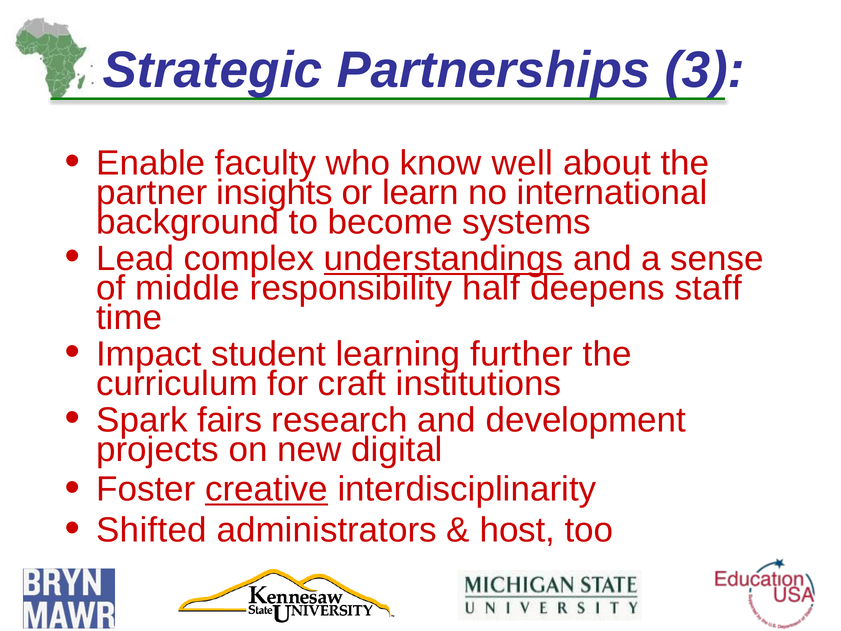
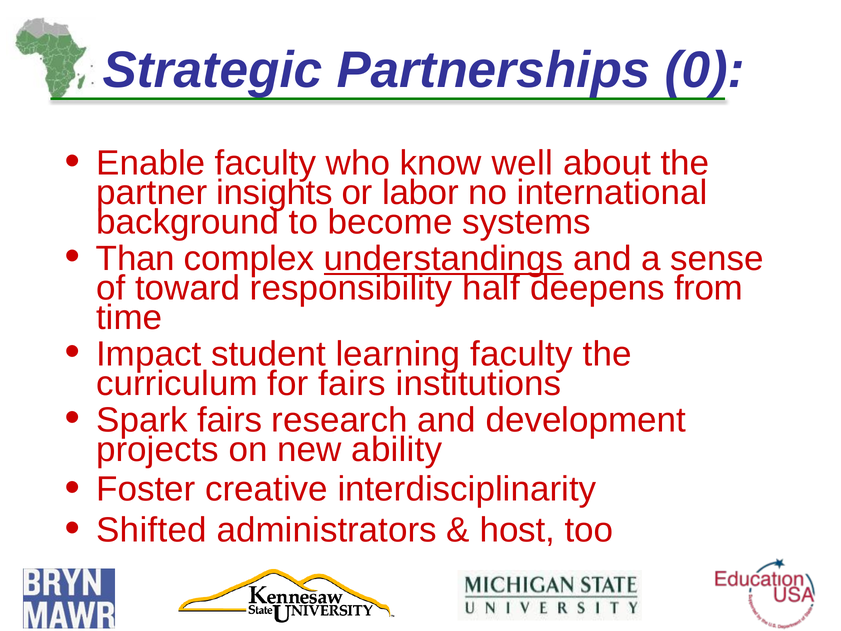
3: 3 -> 0 (705, 70)
learn: learn -> labor (420, 193)
Lead: Lead -> Than (135, 259)
middle: middle -> toward (188, 288)
staff: staff -> from (709, 288)
learning further: further -> faculty (522, 354)
for craft: craft -> fairs (352, 383)
digital: digital -> ability (397, 449)
creative underline: present -> none (266, 489)
